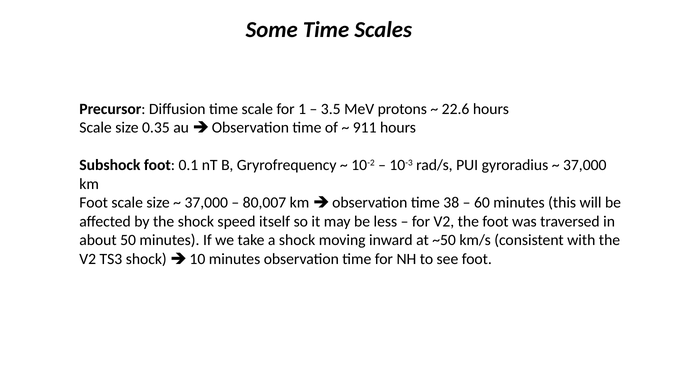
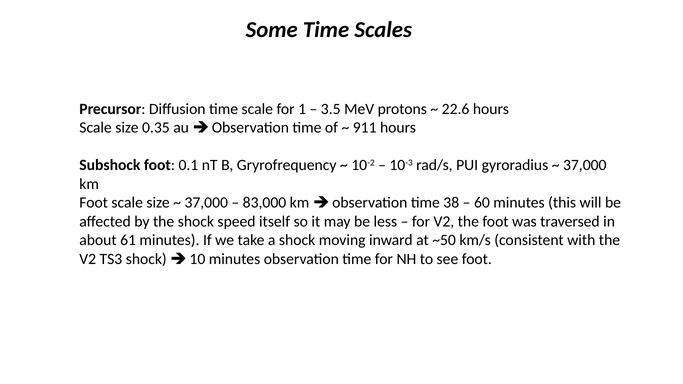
80,007: 80,007 -> 83,000 (264, 203)
50: 50 -> 61 (128, 240)
